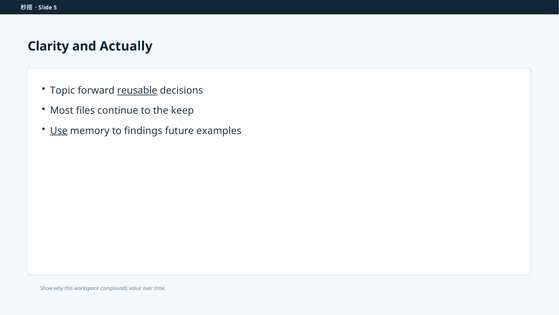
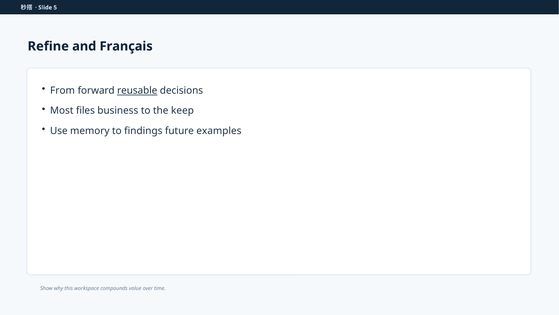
Clarity: Clarity -> Refine (48, 46)
Actually: Actually -> Français (126, 46)
Topic: Topic -> From (63, 90)
continue: continue -> business (118, 111)
Use underline: present -> none (59, 131)
